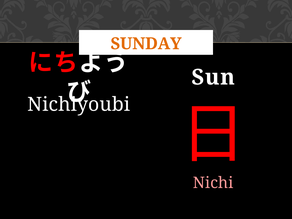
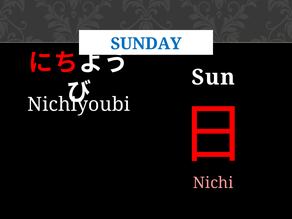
SUNDAY colour: orange -> blue (146, 44)
